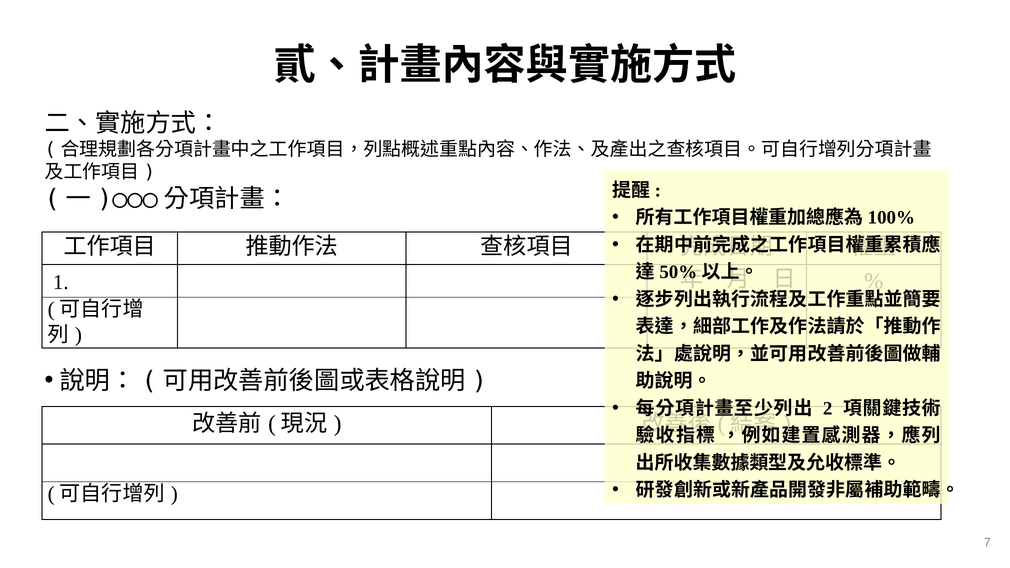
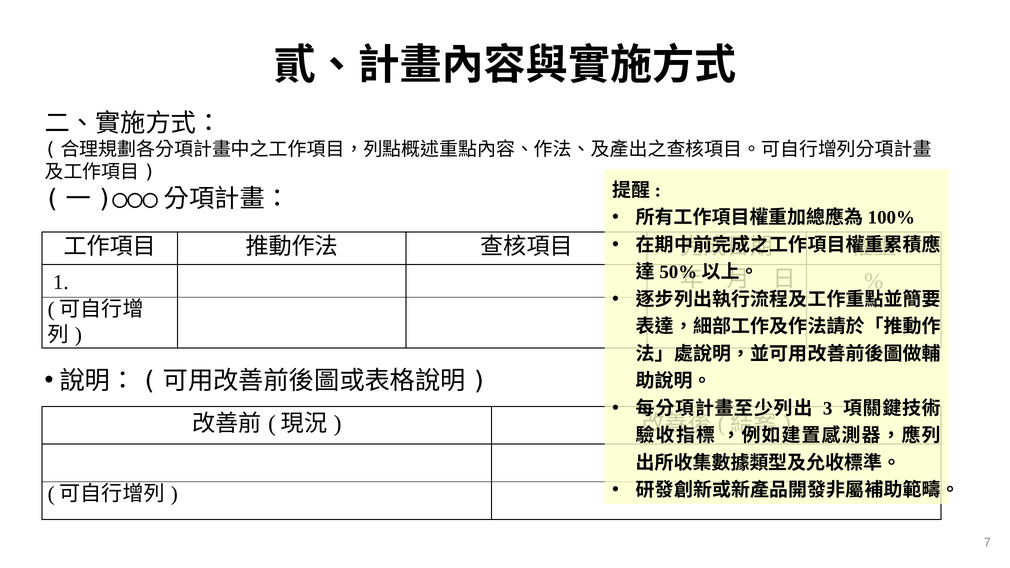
2: 2 -> 3 (828, 408)
